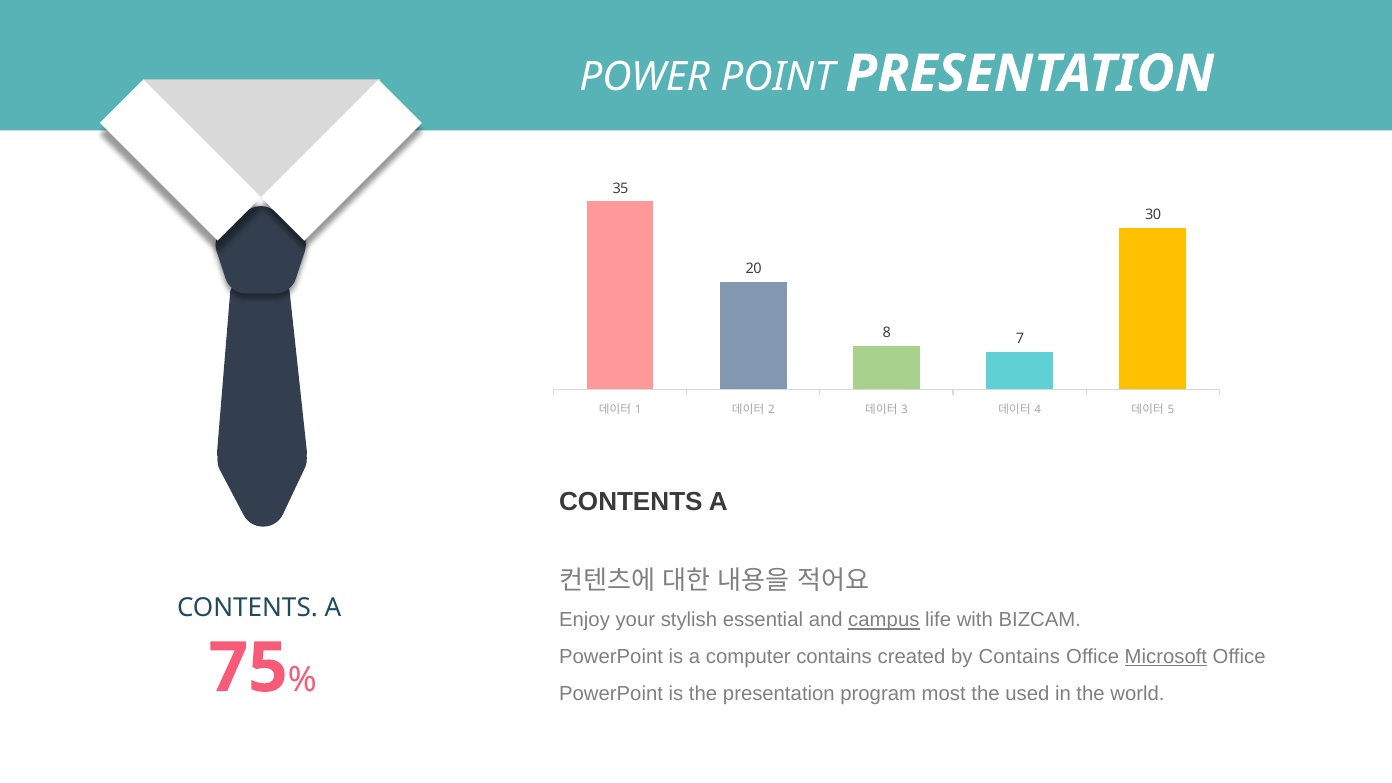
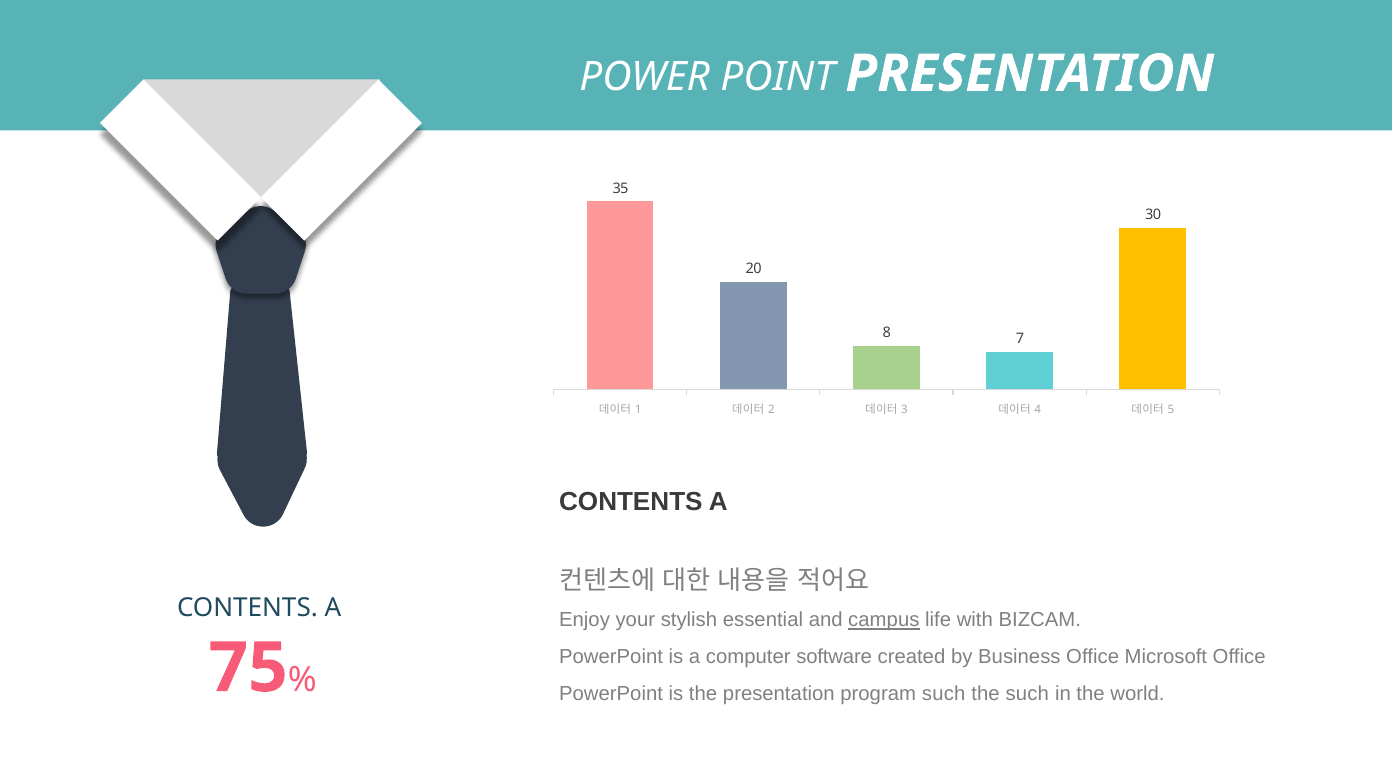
computer contains: contains -> software (834, 657)
by Contains: Contains -> Business (1019, 657)
Microsoft underline: present -> none (1166, 657)
program most: most -> such (944, 693)
the used: used -> such (1027, 693)
